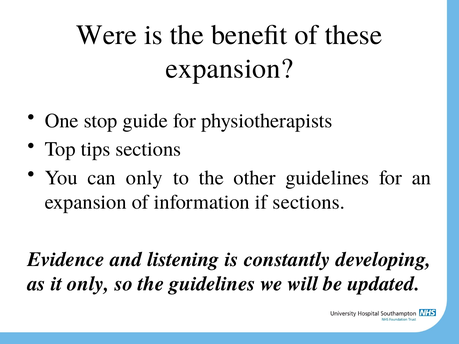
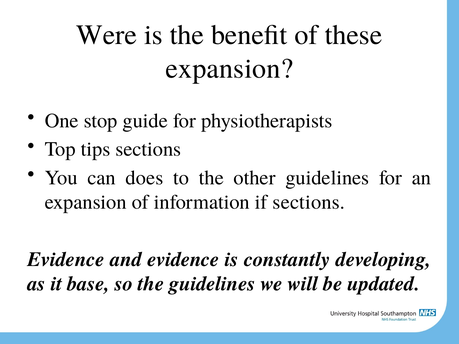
can only: only -> does (144, 178)
and listening: listening -> evidence (183, 260)
it only: only -> base (88, 284)
